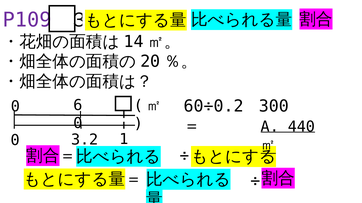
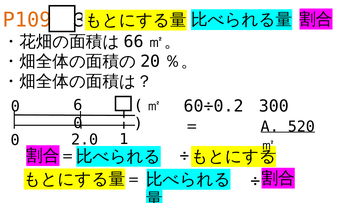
P109 colour: purple -> orange (27, 20)
14: 14 -> 66 (134, 42)
440: 440 -> 520 (301, 127)
3.2: 3.2 -> 2.0 (85, 140)
